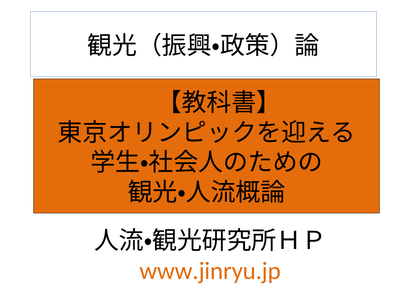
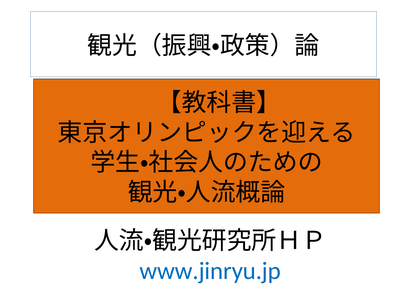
www.jinryu.jp colour: orange -> blue (210, 271)
